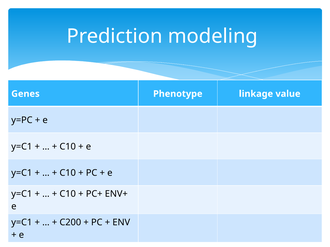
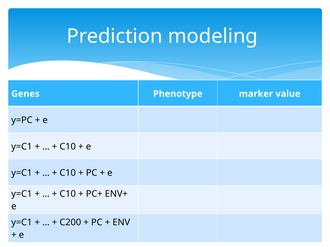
linkage: linkage -> marker (256, 94)
